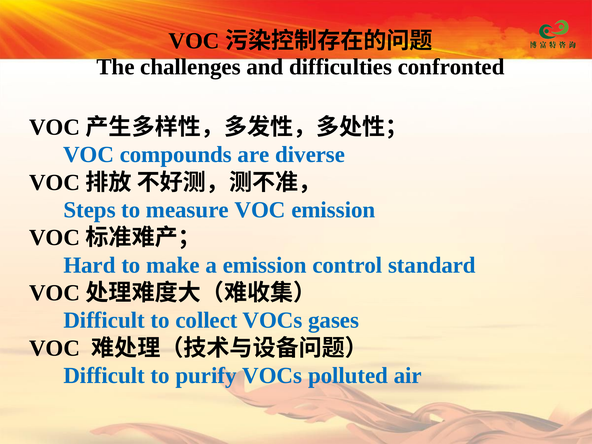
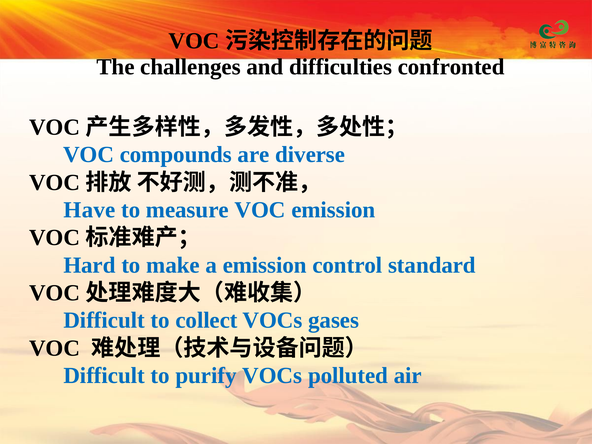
Steps: Steps -> Have (89, 210)
